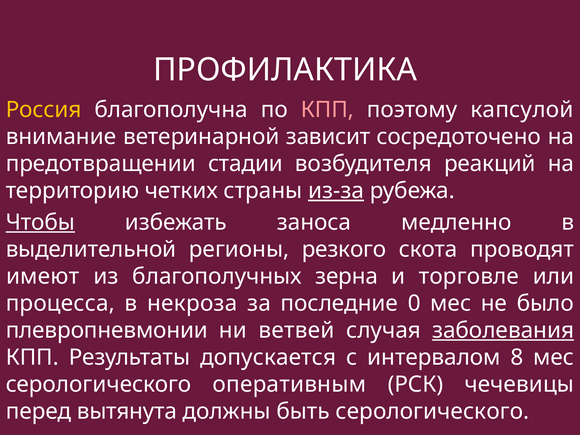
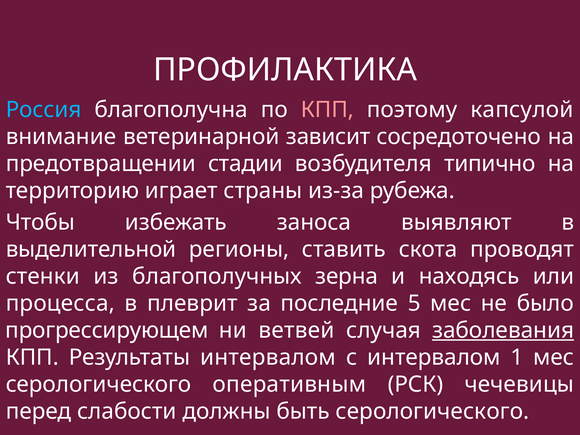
Россия colour: yellow -> light blue (44, 110)
реакций: реакций -> типично (490, 164)
четких: четких -> играет (181, 191)
из-за underline: present -> none (336, 191)
Чтобы underline: present -> none (40, 222)
медленно: медленно -> выявляют (456, 222)
резкого: резкого -> ставить (344, 249)
имеют: имеют -> стенки (43, 276)
торговле: торговле -> находясь (469, 276)
некроза: некроза -> плеврит (192, 303)
0: 0 -> 5 (414, 303)
плевропневмонии: плевропневмонии -> прогрессирующем (107, 330)
Результаты допускается: допускается -> интервалом (268, 357)
8: 8 -> 1 (517, 357)
вытянута: вытянута -> слабости (127, 411)
